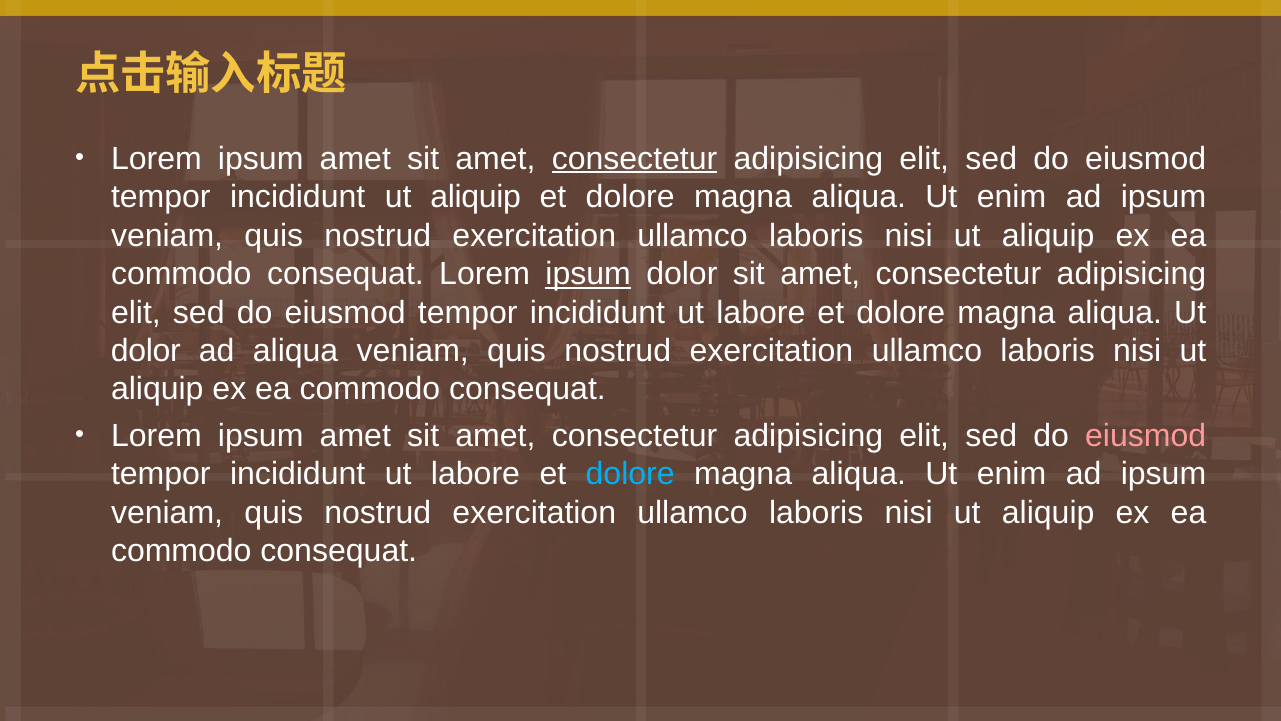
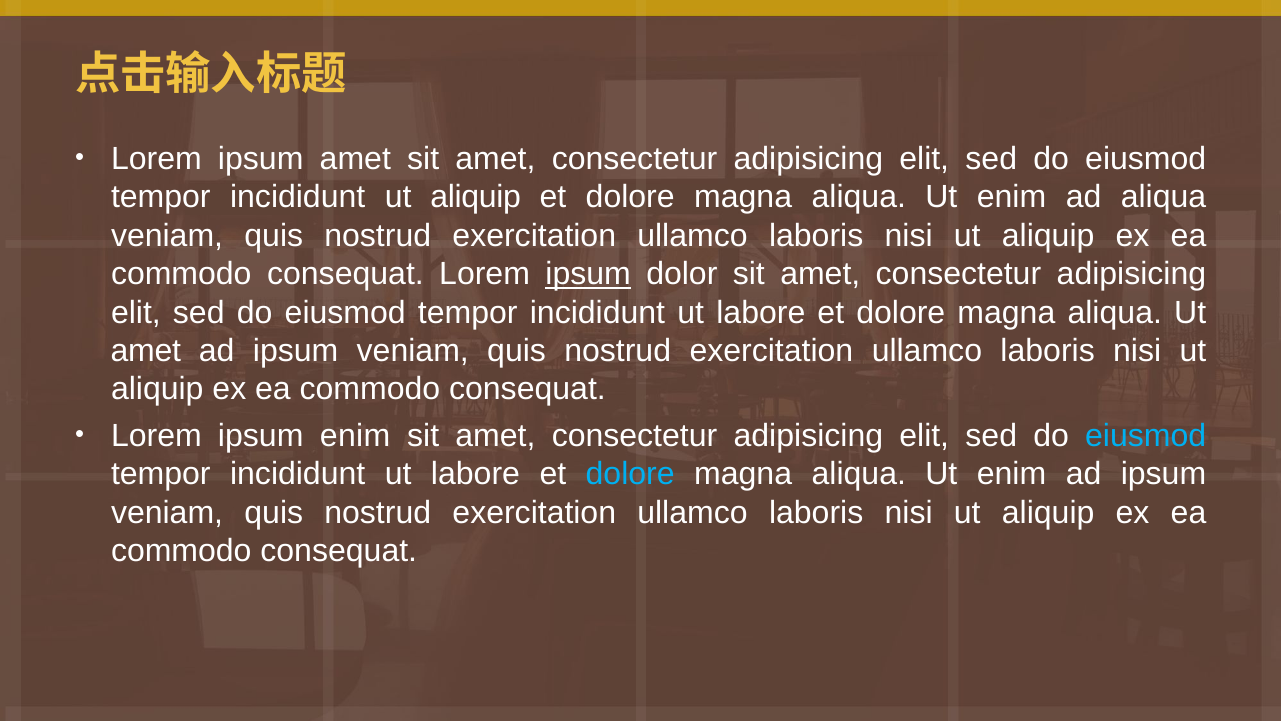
consectetur underline: present -> none (635, 159)
ipsum: ipsum -> aliqua (1164, 197)
dolor: dolor -> amet (146, 351)
aliqua: aliqua -> ipsum (296, 351)
amet: amet -> enim (355, 436)
eiusmod colour: pink -> light blue (1146, 436)
